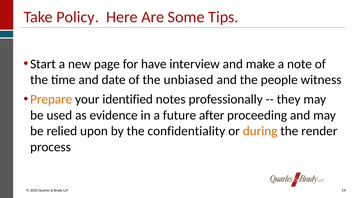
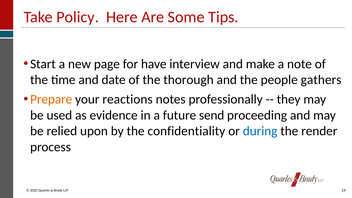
unbiased: unbiased -> thorough (189, 80)
witness: witness -> gathers (321, 80)
identified: identified -> reactions (128, 99)
after: after -> send (212, 115)
during colour: orange -> blue (260, 131)
